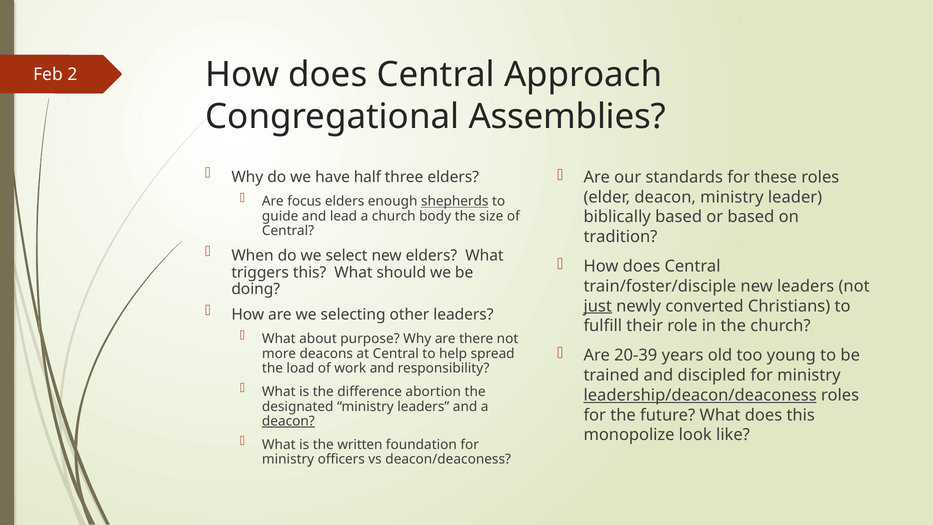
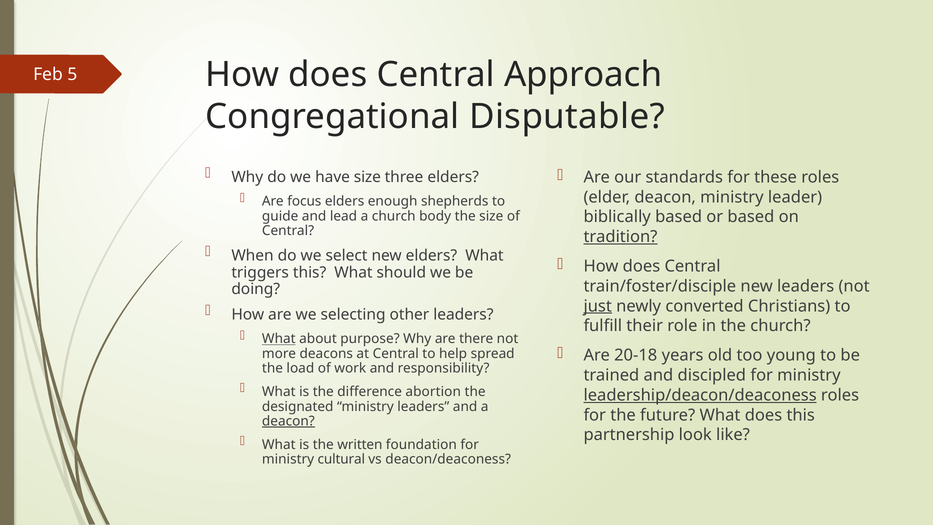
2: 2 -> 5 (72, 74)
Assemblies: Assemblies -> Disputable (567, 117)
have half: half -> size (367, 177)
shepherds underline: present -> none (455, 201)
tradition underline: none -> present (620, 237)
What underline: none -> present (279, 339)
20-39: 20-39 -> 20-18 (636, 355)
monopolize: monopolize -> partnership (629, 435)
officers: officers -> cultural (341, 459)
